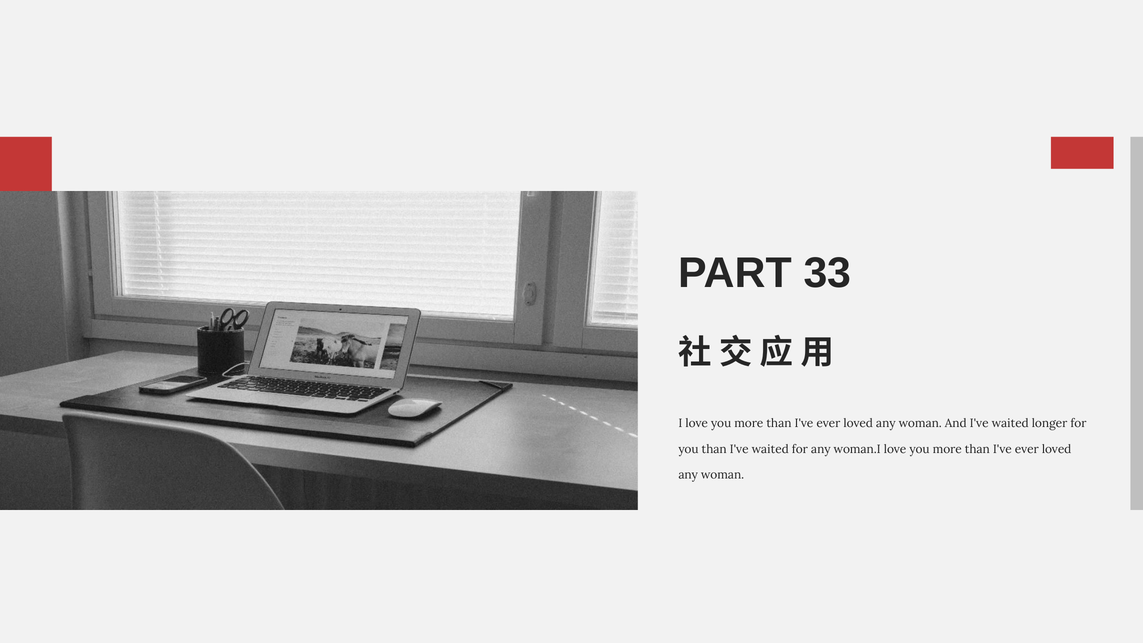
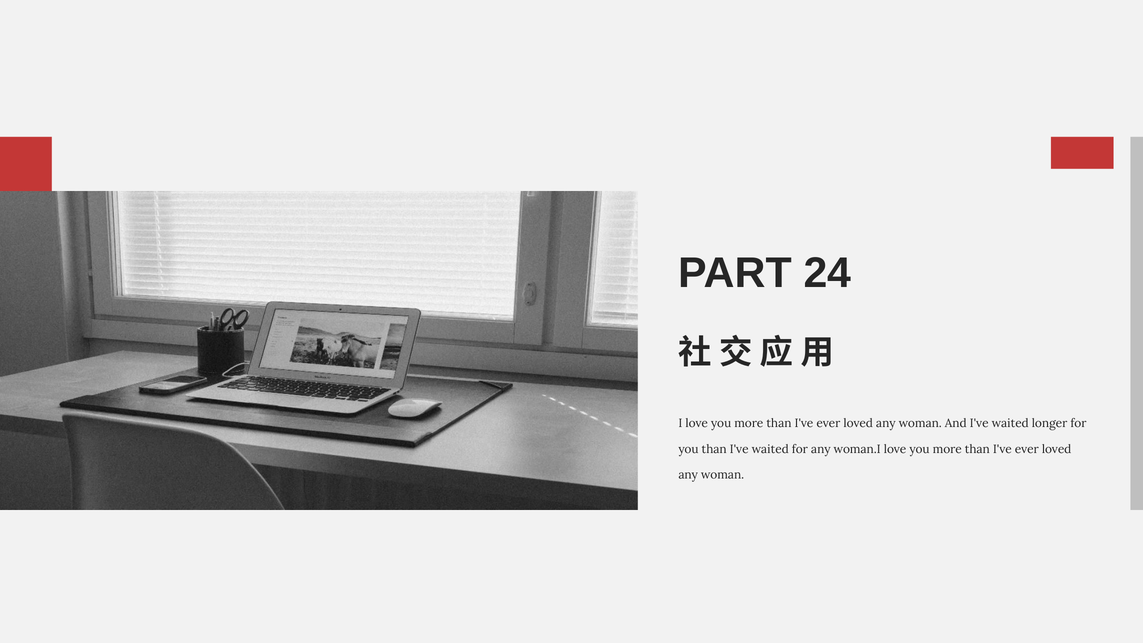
33: 33 -> 24 (827, 273)
